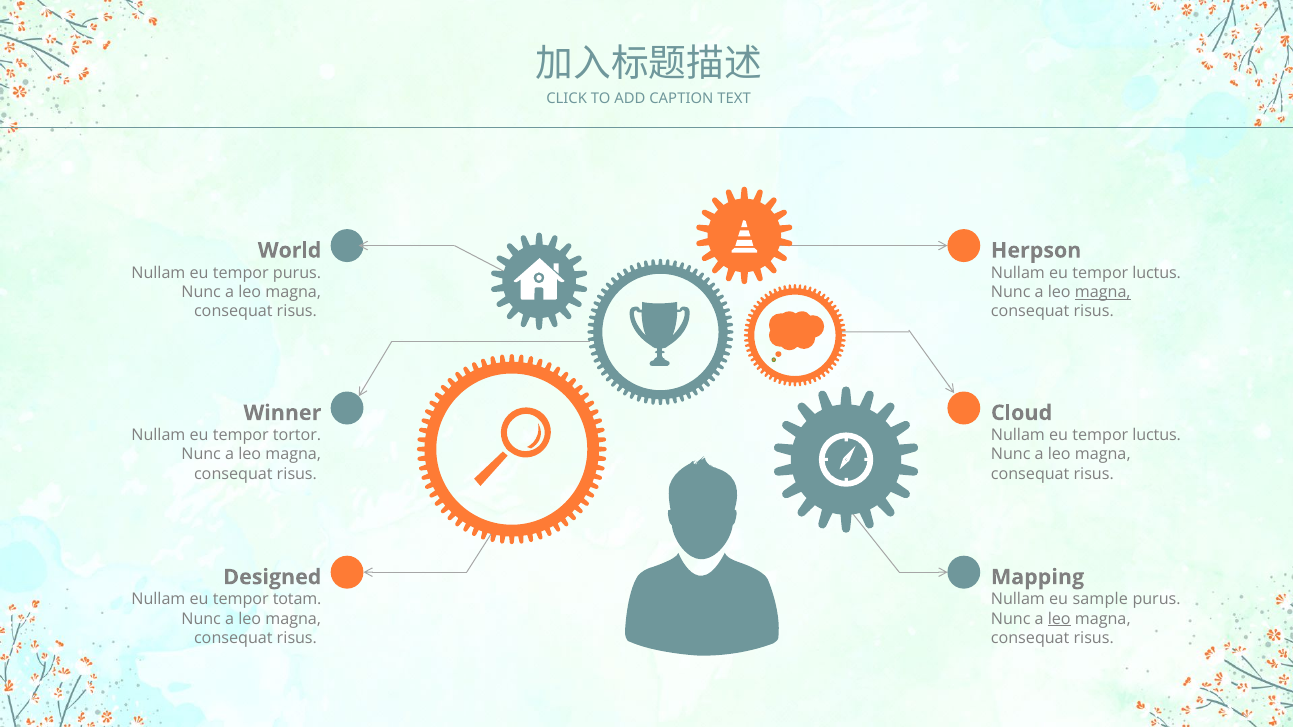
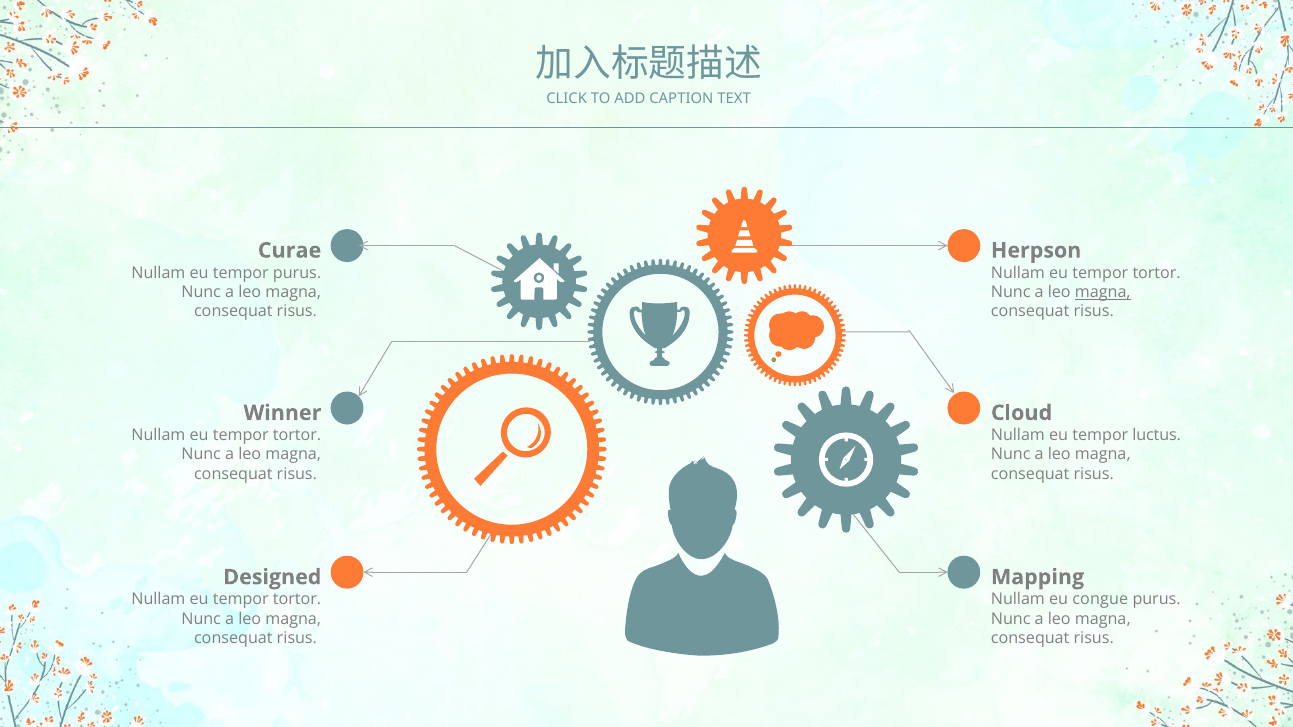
World: World -> Curae (290, 251)
luctus: luctus -> tortor (1157, 273)
totam: totam -> tortor (297, 600)
sample: sample -> congue (1100, 600)
leo underline: present -> none (1059, 619)
